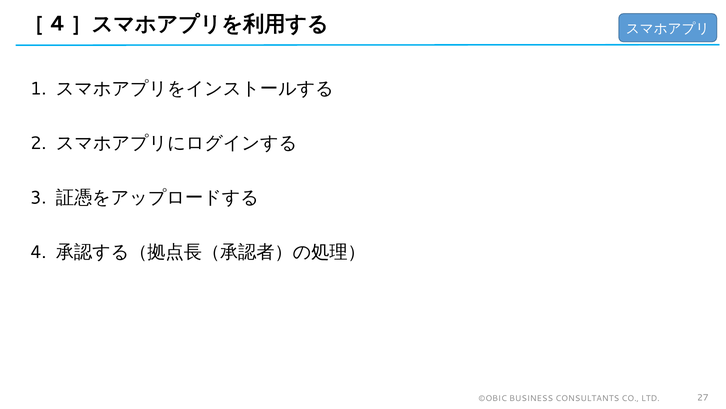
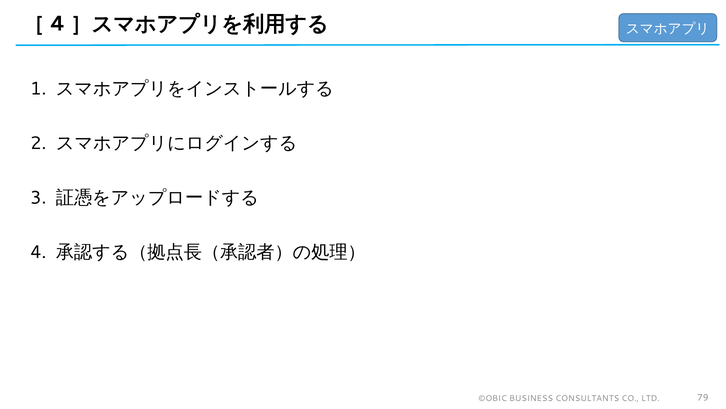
27: 27 -> 79 (703, 397)
